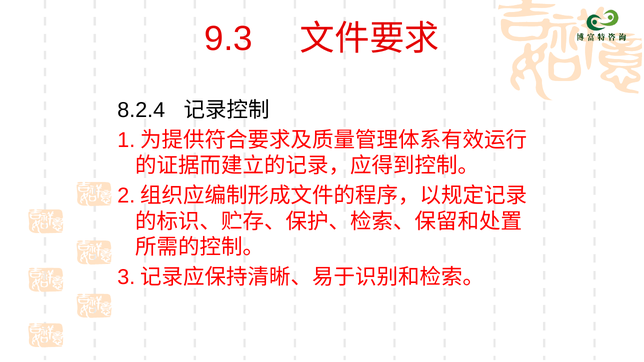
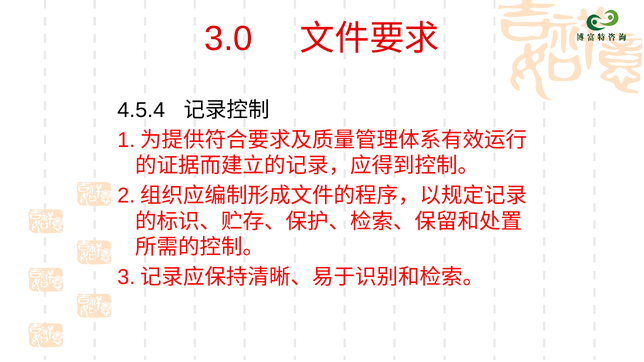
9.3: 9.3 -> 3.0 (229, 39)
8.2.4: 8.2.4 -> 4.5.4 (141, 110)
